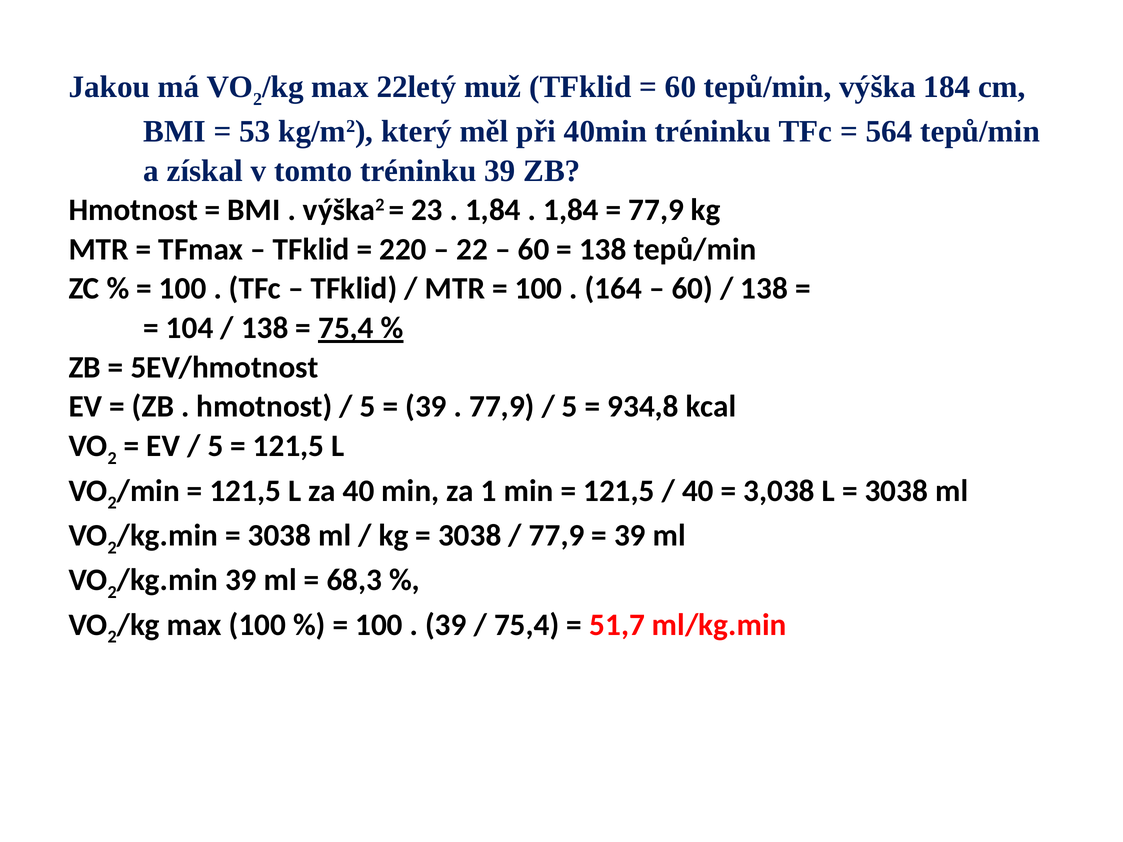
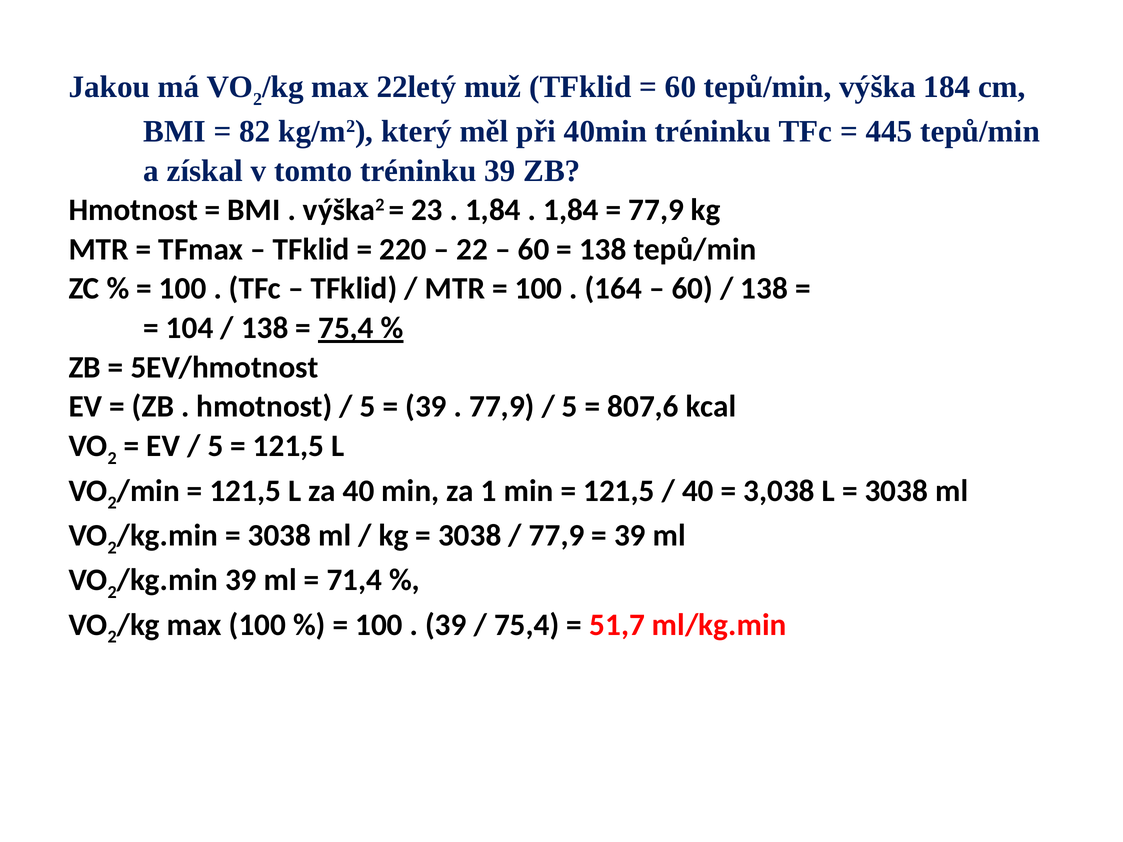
53: 53 -> 82 (255, 131)
564: 564 -> 445 (889, 131)
934,8: 934,8 -> 807,6 (643, 407)
68,3: 68,3 -> 71,4 (354, 580)
